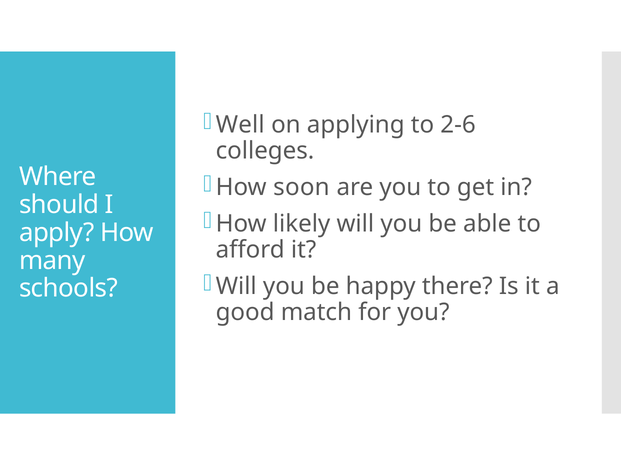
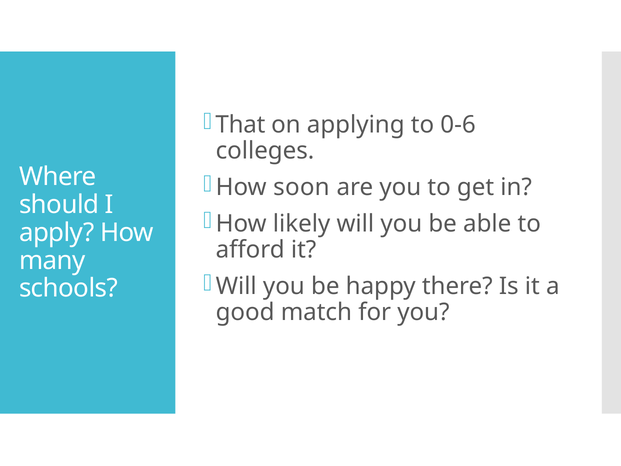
Well: Well -> That (240, 125)
2-6: 2-6 -> 0-6 (458, 125)
